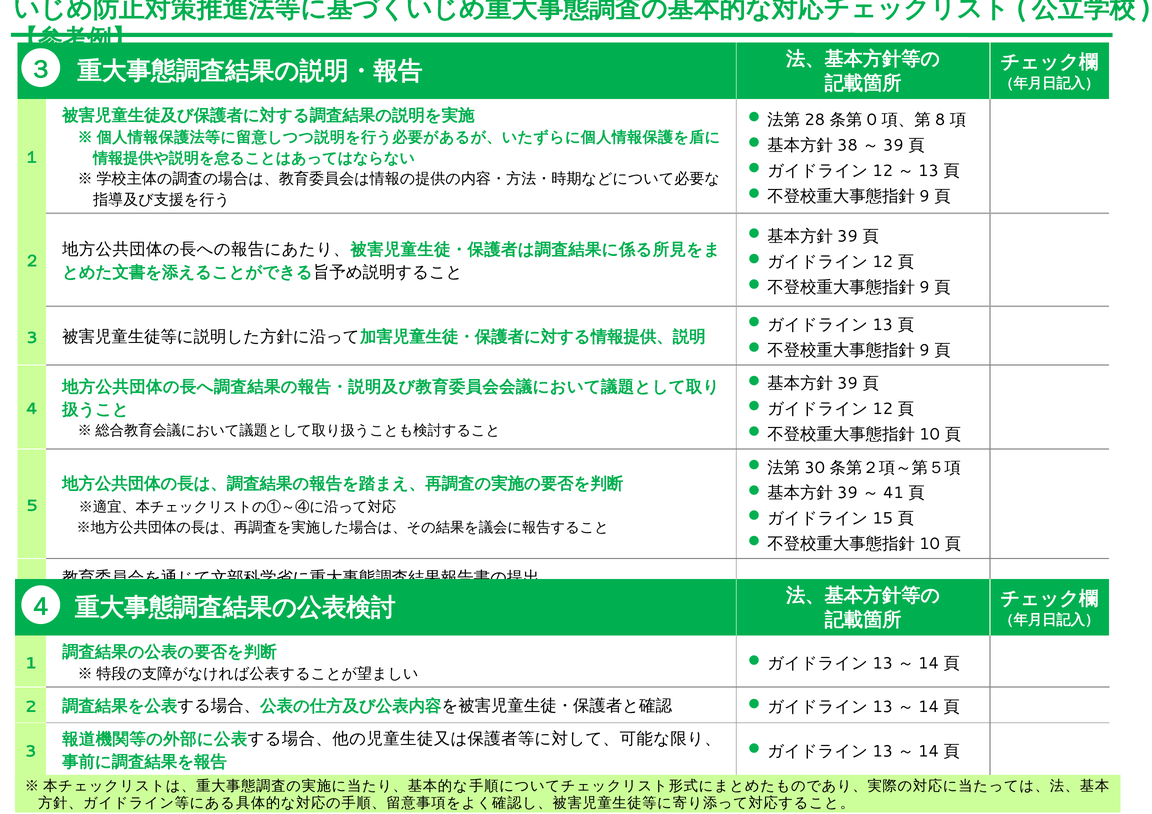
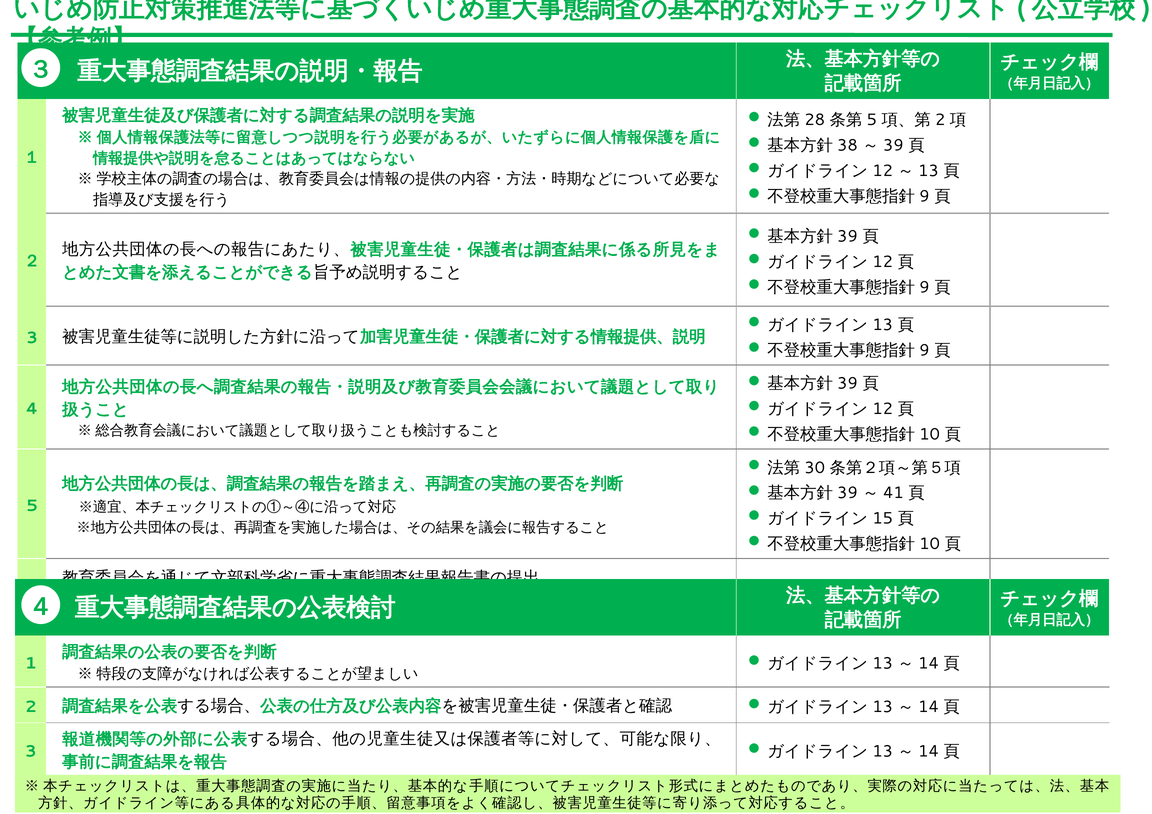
0: 0 -> 5 (872, 120)
8: 8 -> 2 (940, 120)
